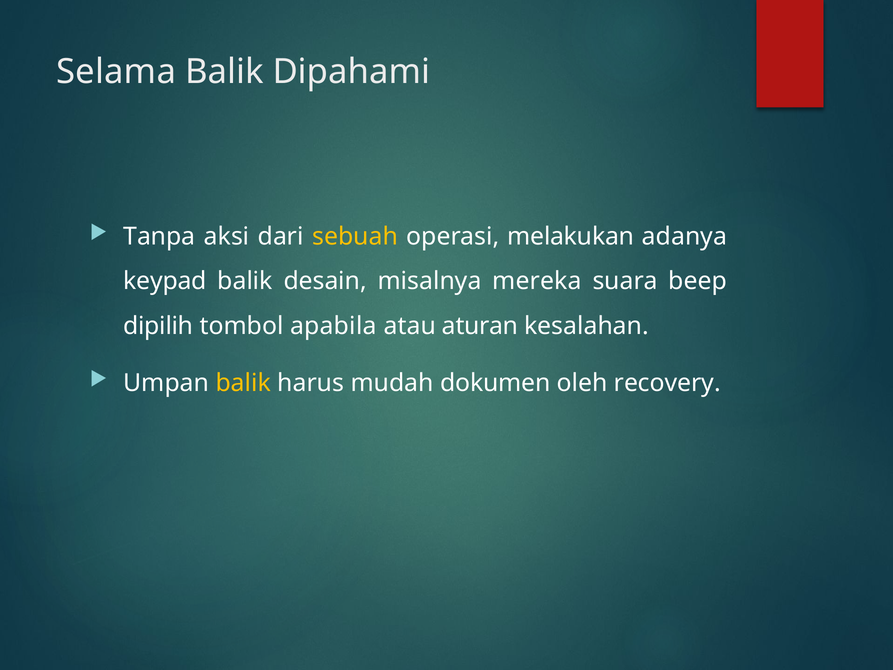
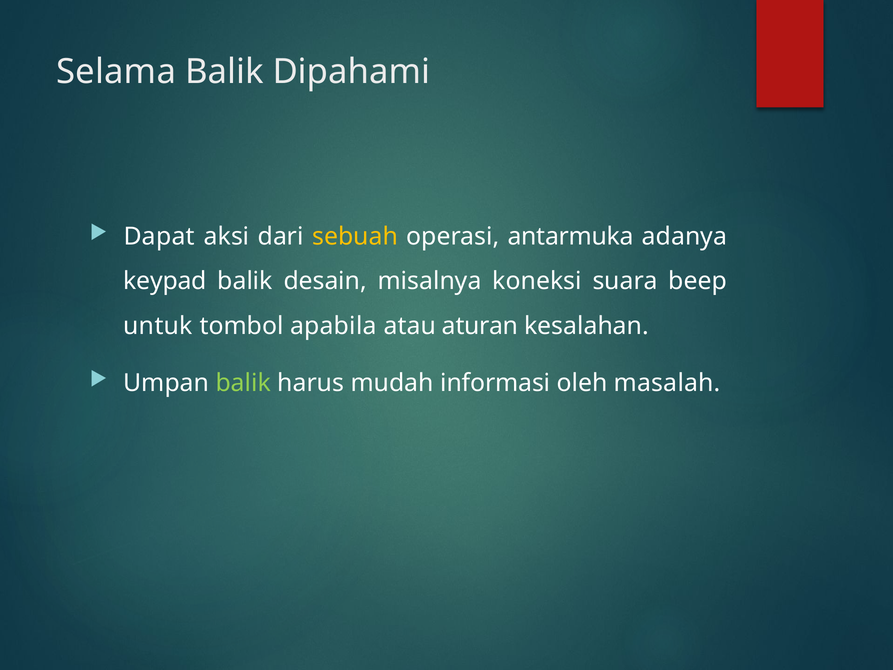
Tanpa: Tanpa -> Dapat (159, 236)
melakukan: melakukan -> antarmuka (571, 236)
mereka: mereka -> koneksi (537, 281)
dipilih: dipilih -> untuk (158, 326)
balik colour: yellow -> light green (243, 383)
dokumen: dokumen -> informasi (495, 383)
recovery: recovery -> masalah (667, 383)
